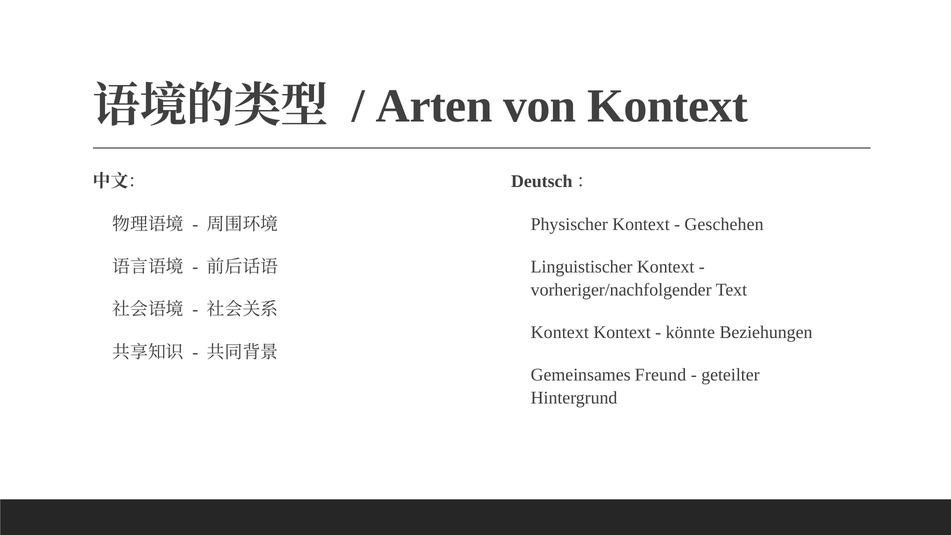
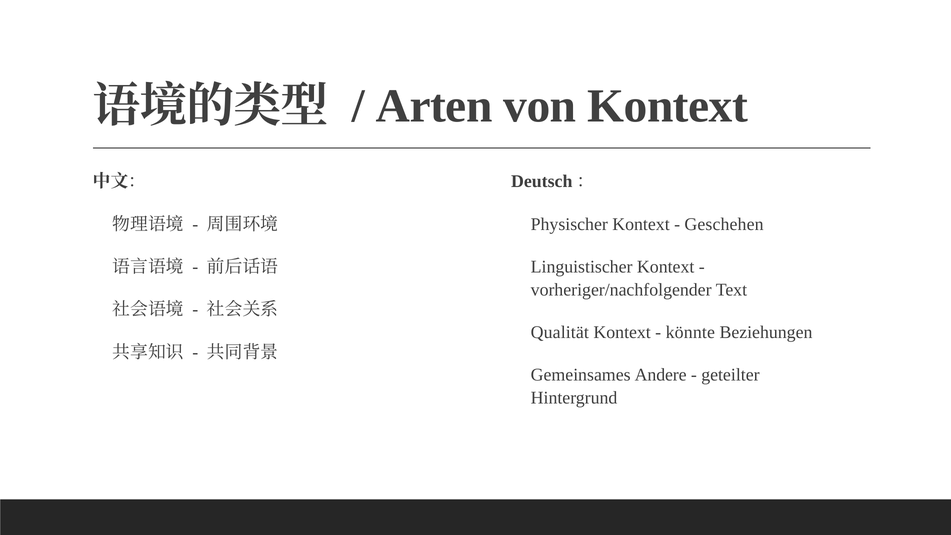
Kontext: Kontext -> Qualität (560, 332)
Freund: Freund -> Andere (661, 375)
